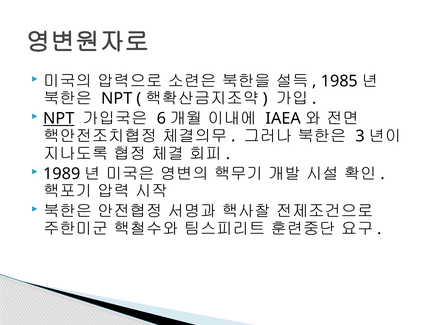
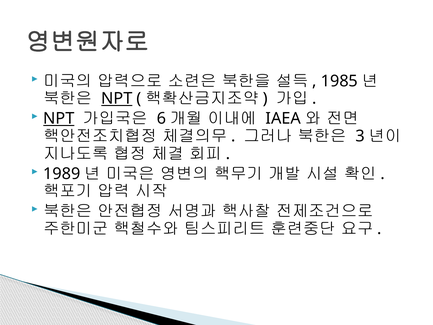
NPT underline: none -> present (117, 99)
